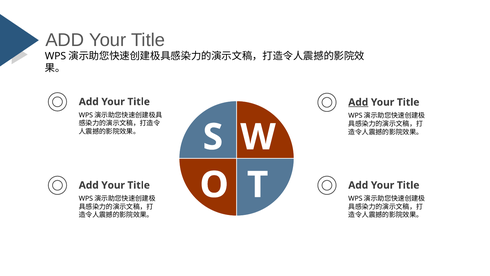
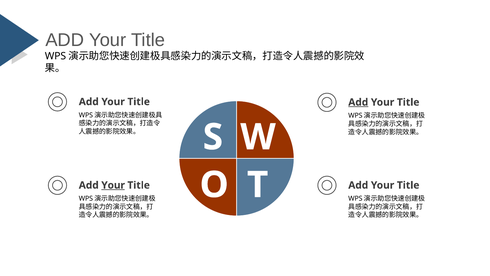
Your underline: none -> present (113, 185)
